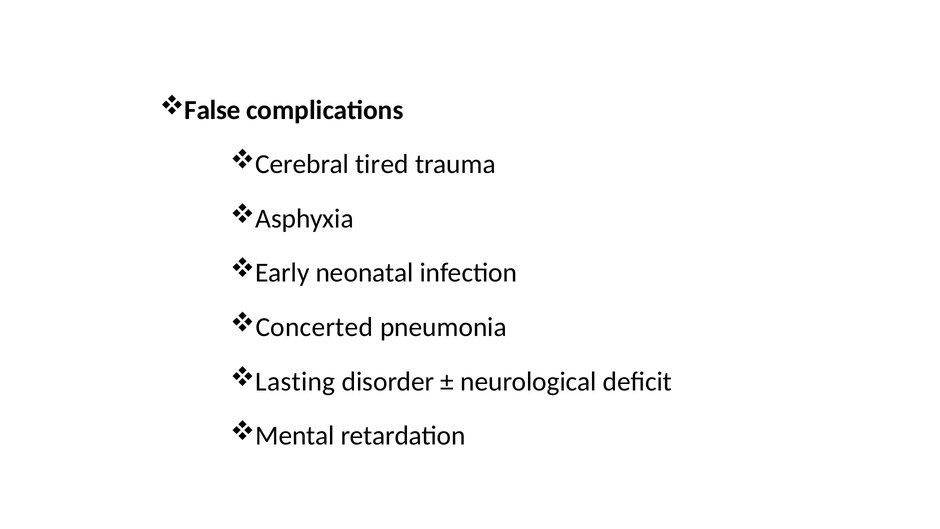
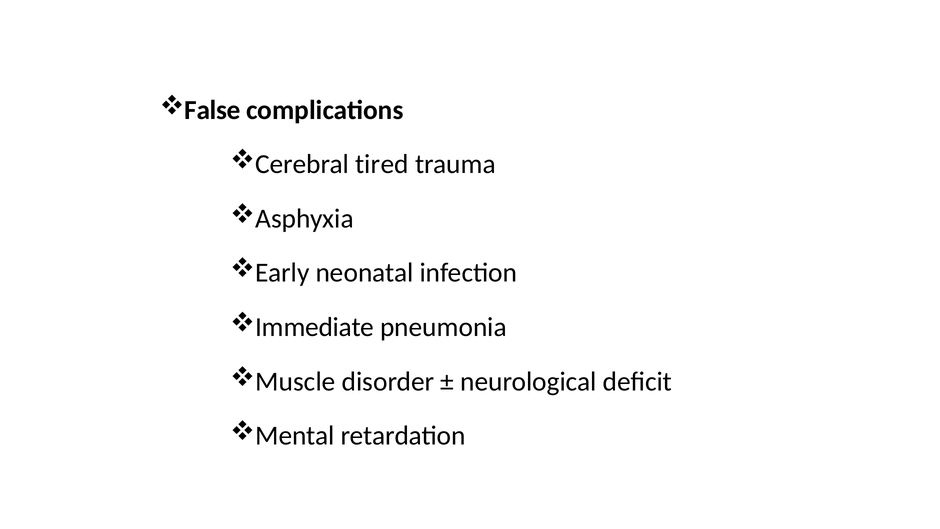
Concerted: Concerted -> Immediate (315, 327)
Lasting: Lasting -> Muscle (295, 381)
